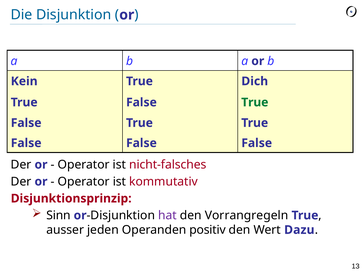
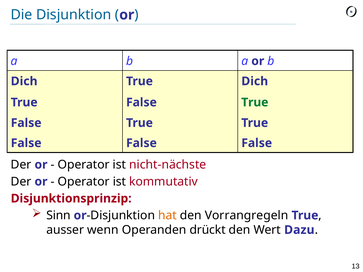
Kein: Kein -> Dich (24, 81)
nicht-falsches: nicht-falsches -> nicht-nächste (168, 165)
hat colour: purple -> orange (167, 216)
jeden: jeden -> wenn (103, 230)
positiv: positiv -> drückt (208, 230)
